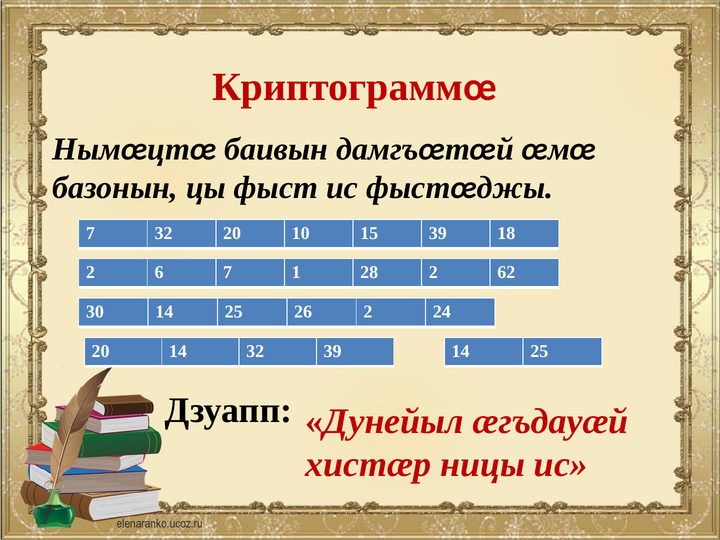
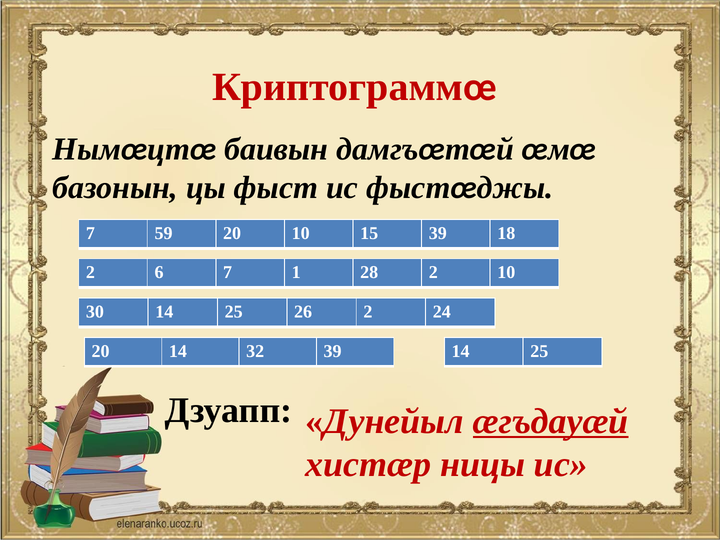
7 32: 32 -> 59 (164, 233)
2 62: 62 -> 10 (506, 272)
æгъдауæй underline: none -> present (551, 421)
